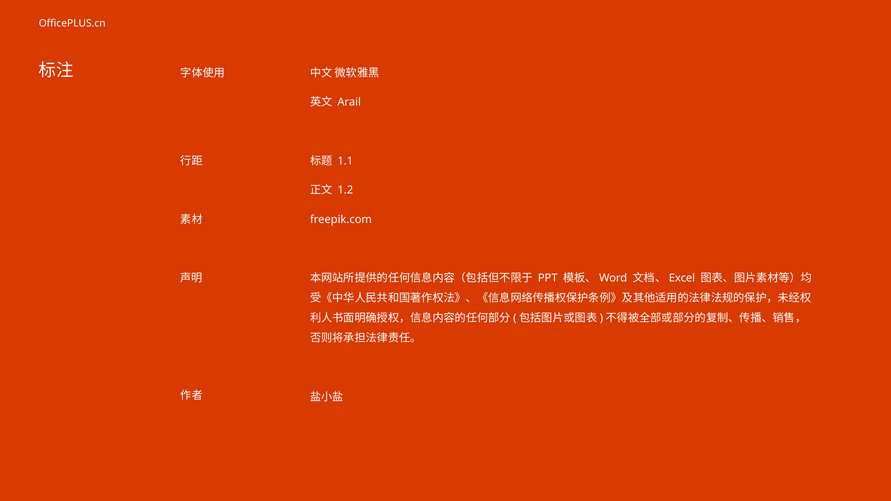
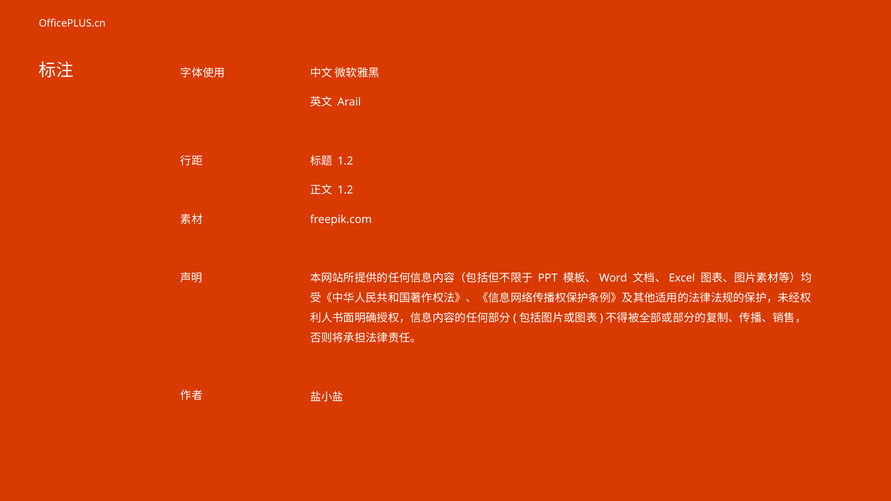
1.1: 1.1 -> 1.2 (345, 161)
